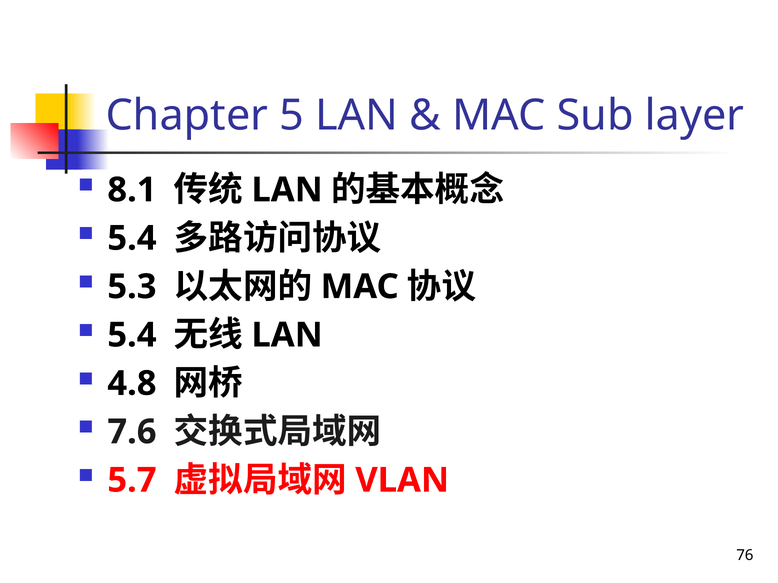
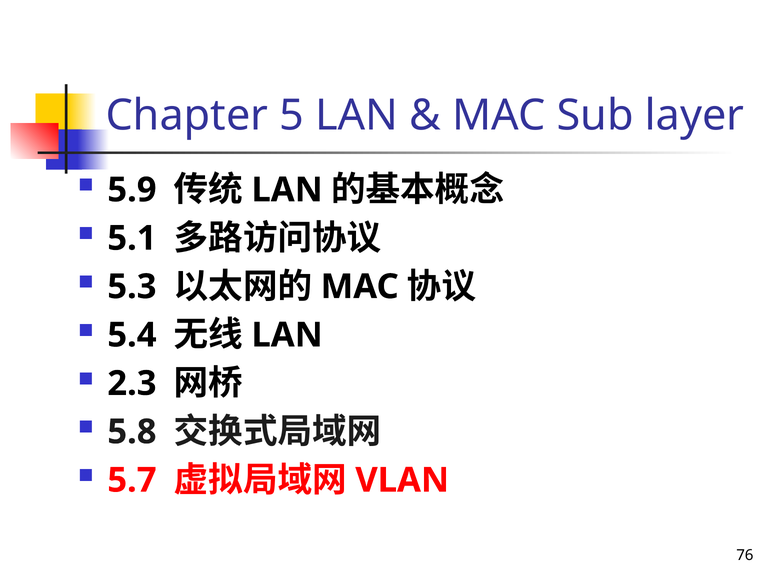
8.1: 8.1 -> 5.9 (132, 190)
5.4: 5.4 -> 5.1 (132, 239)
4.8: 4.8 -> 2.3 (132, 384)
7.6: 7.6 -> 5.8 (132, 432)
